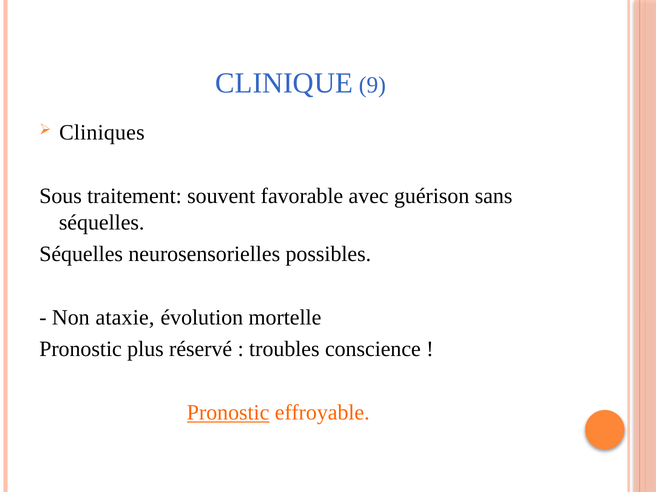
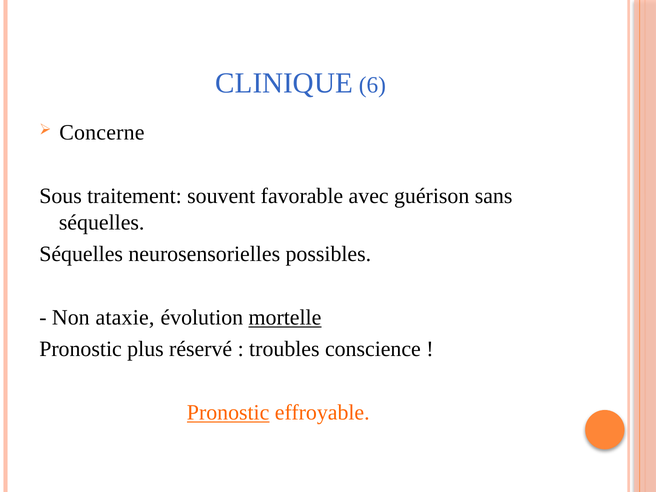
9: 9 -> 6 (372, 85)
Cliniques: Cliniques -> Concerne (102, 133)
mortelle underline: none -> present (285, 318)
